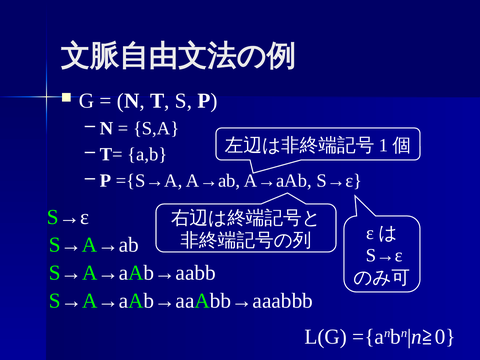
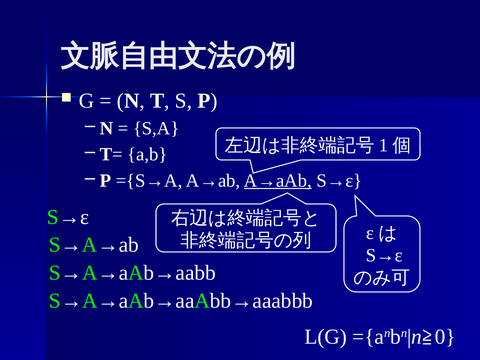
A→aAb underline: none -> present (278, 181)
